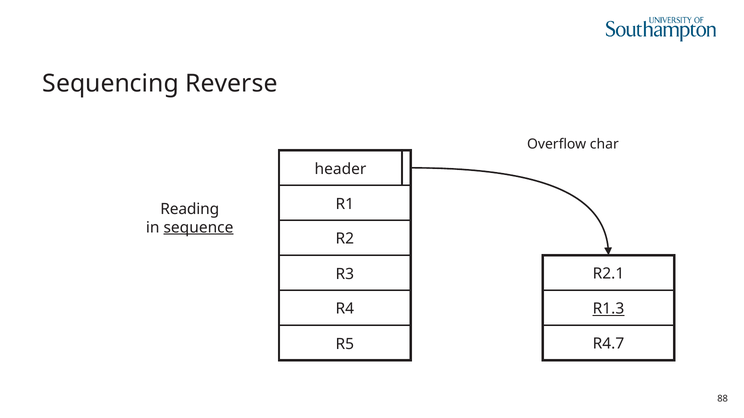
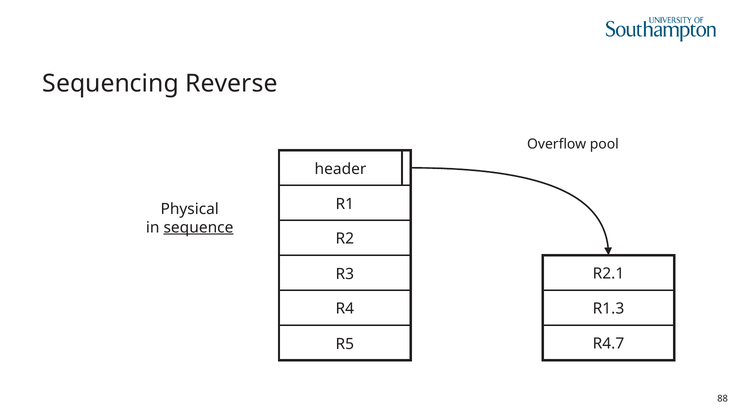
char: char -> pool (604, 144)
Reading: Reading -> Physical (190, 209)
R1.3 underline: present -> none (609, 309)
